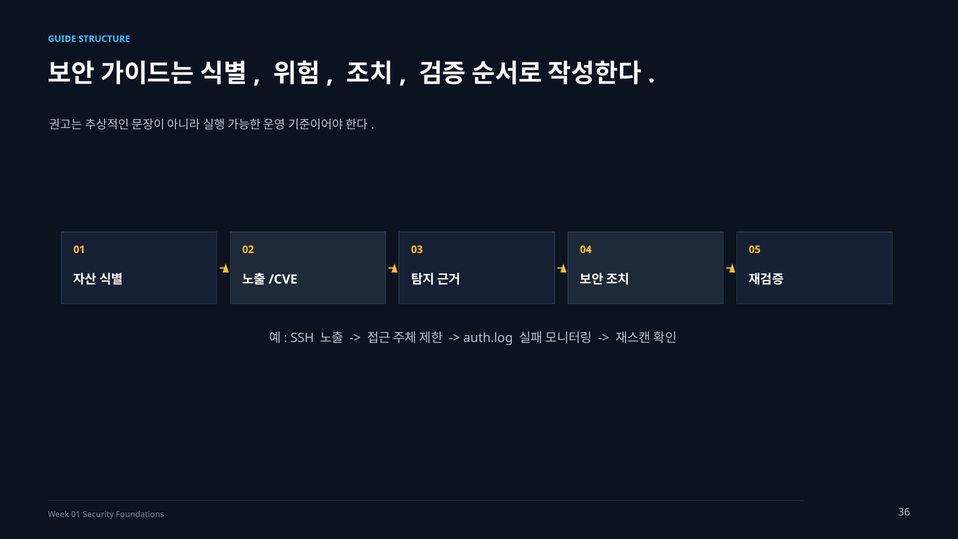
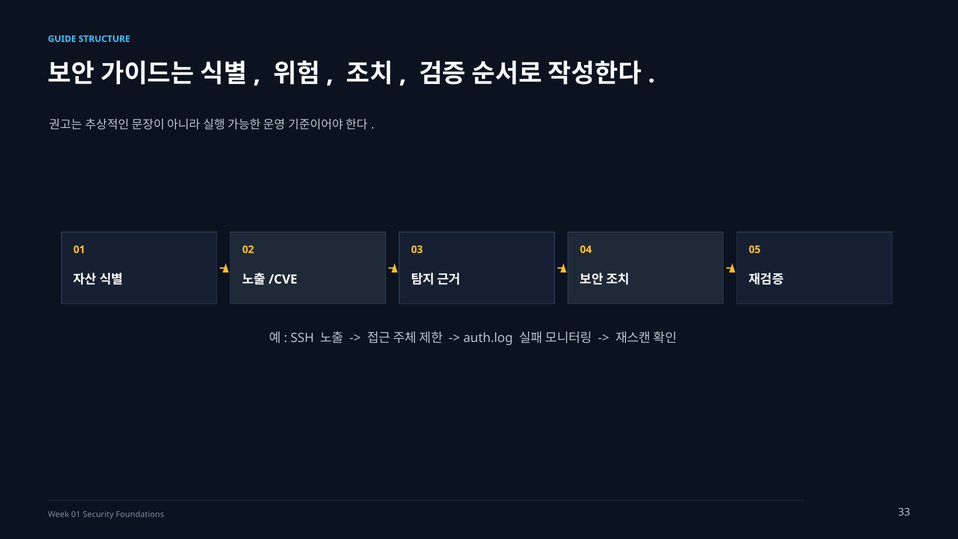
36: 36 -> 33 (904, 512)
